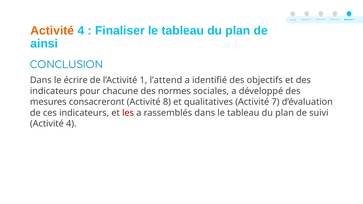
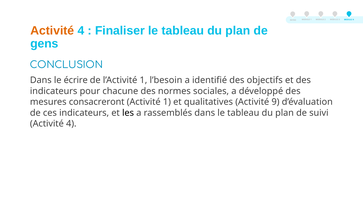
ainsi: ainsi -> gens (44, 44)
l’attend: l’attend -> l’besoin (166, 80)
Activité 8: 8 -> 1 (167, 102)
7: 7 -> 9 (275, 102)
les colour: red -> black (128, 113)
